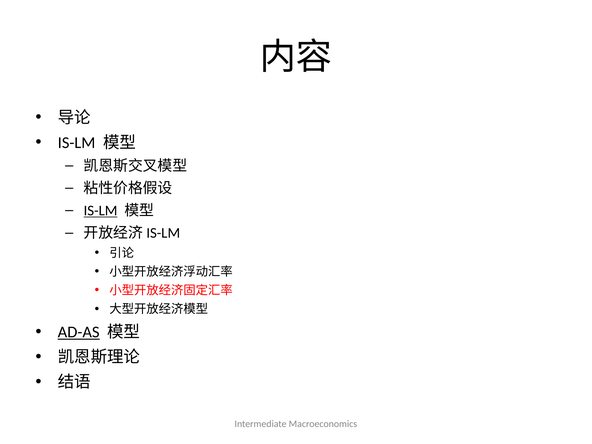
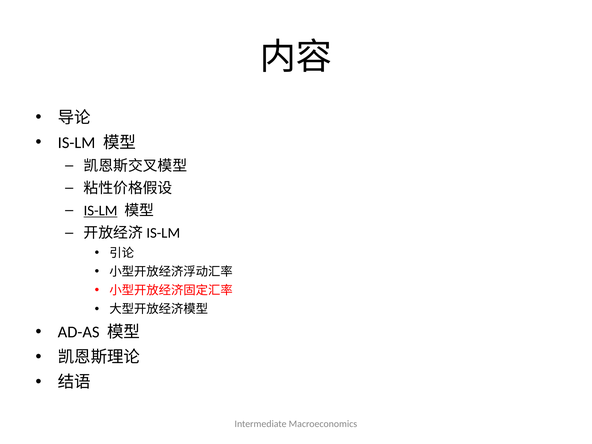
AD-AS underline: present -> none (79, 332)
